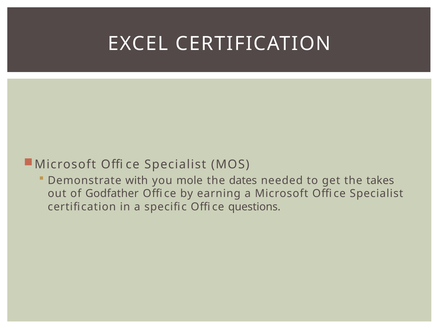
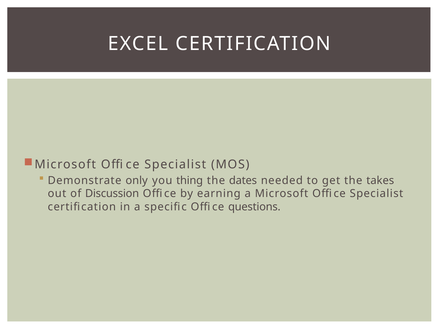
with: with -> only (137, 180)
mole: mole -> thing (190, 180)
Godfather: Godfather -> Discussion (112, 193)
